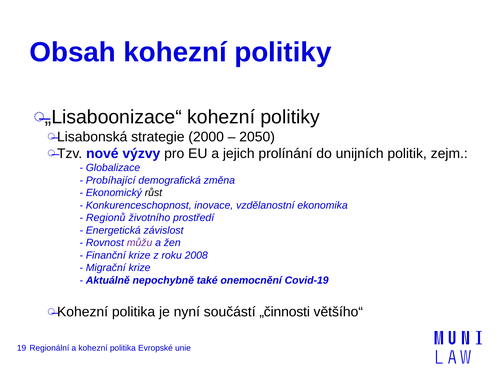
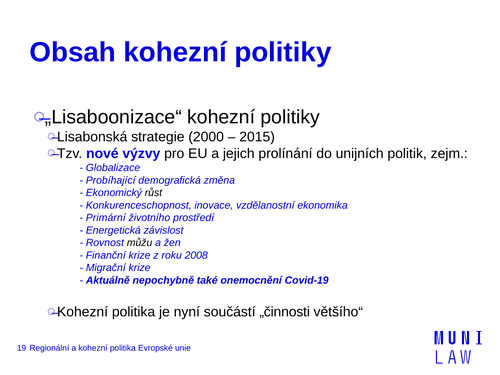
2050: 2050 -> 2015 (257, 137)
Regionů: Regionů -> Primární (106, 218)
můžu colour: purple -> black (140, 243)
